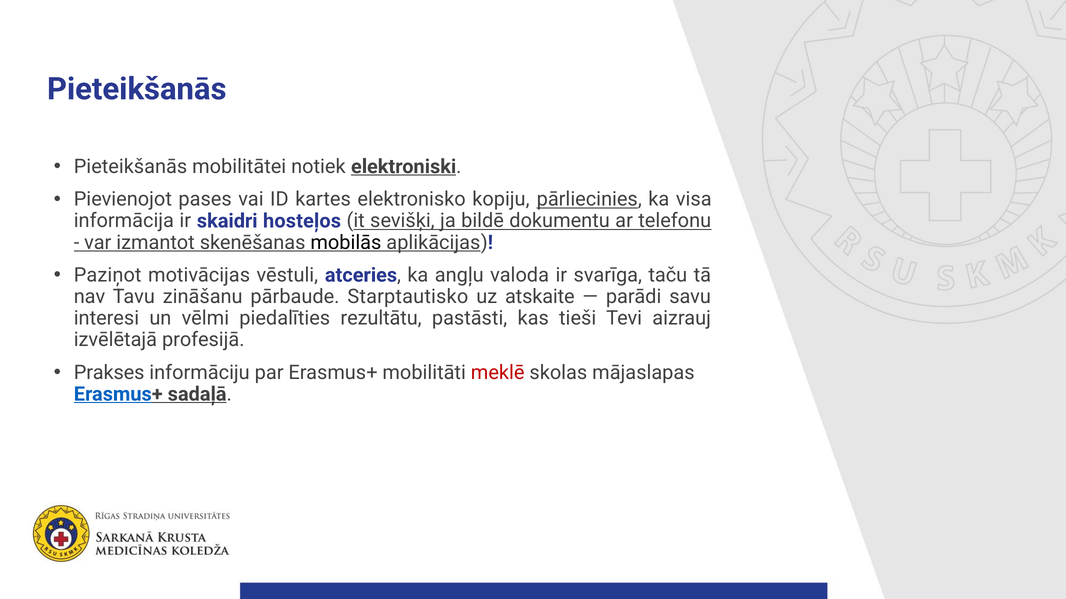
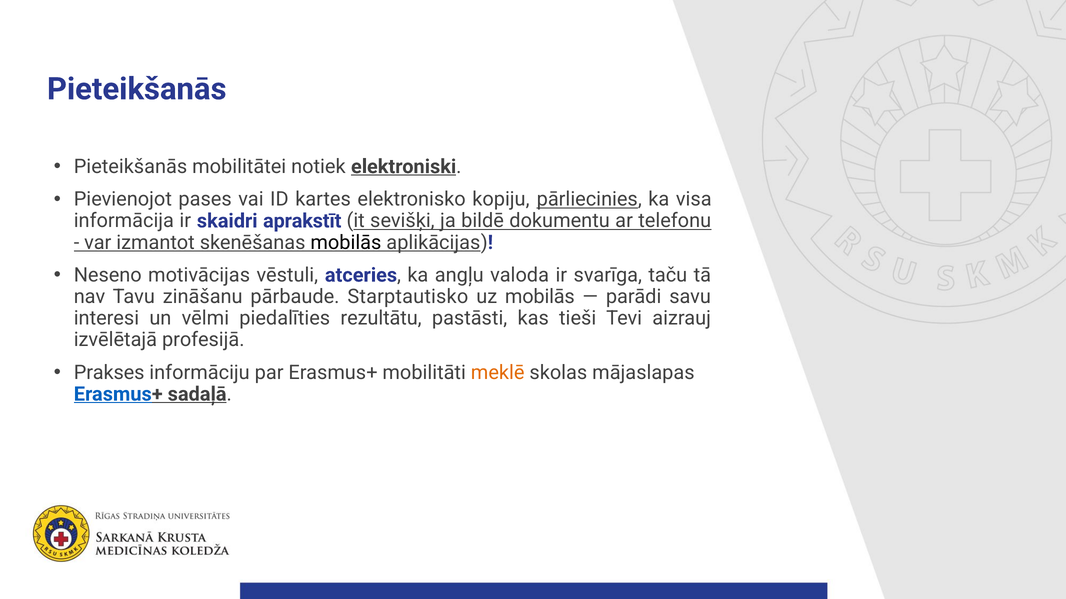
hosteļos: hosteļos -> aprakstīt (302, 221)
Paziņot: Paziņot -> Neseno (108, 275)
uz atskaite: atskaite -> mobilās (540, 297)
meklē colour: red -> orange (498, 373)
